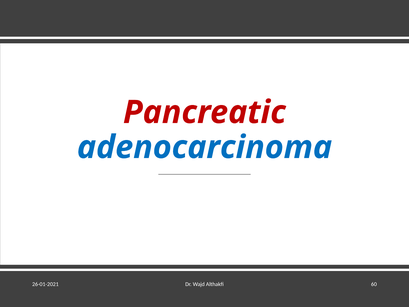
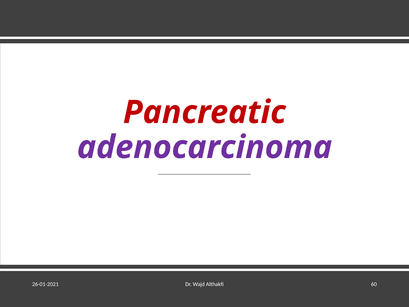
adenocarcinoma colour: blue -> purple (205, 147)
